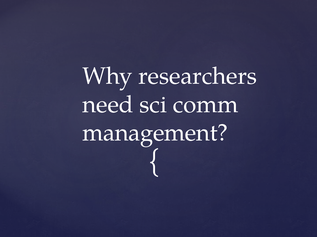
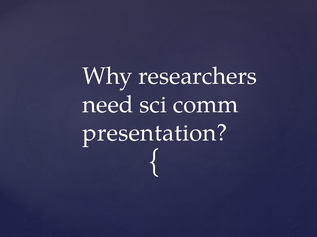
management: management -> presentation (155, 133)
